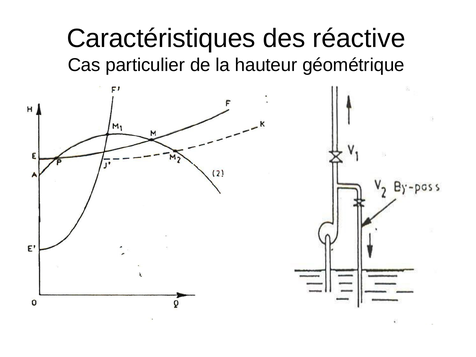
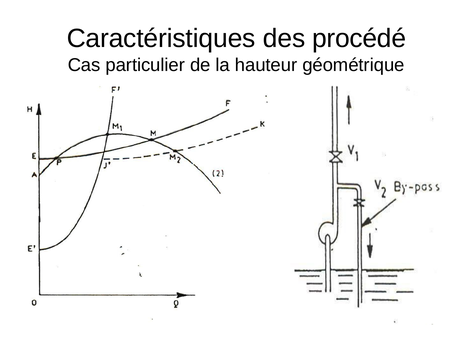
réactive: réactive -> procédé (359, 38)
